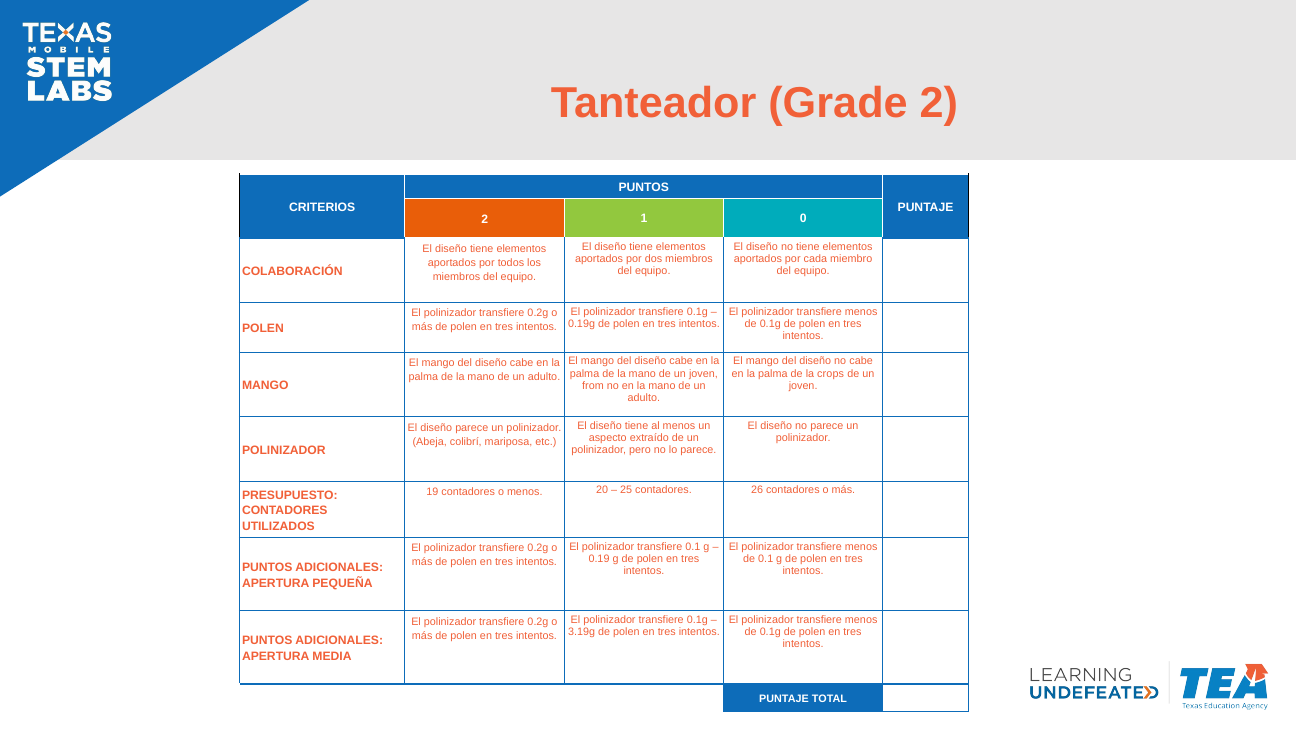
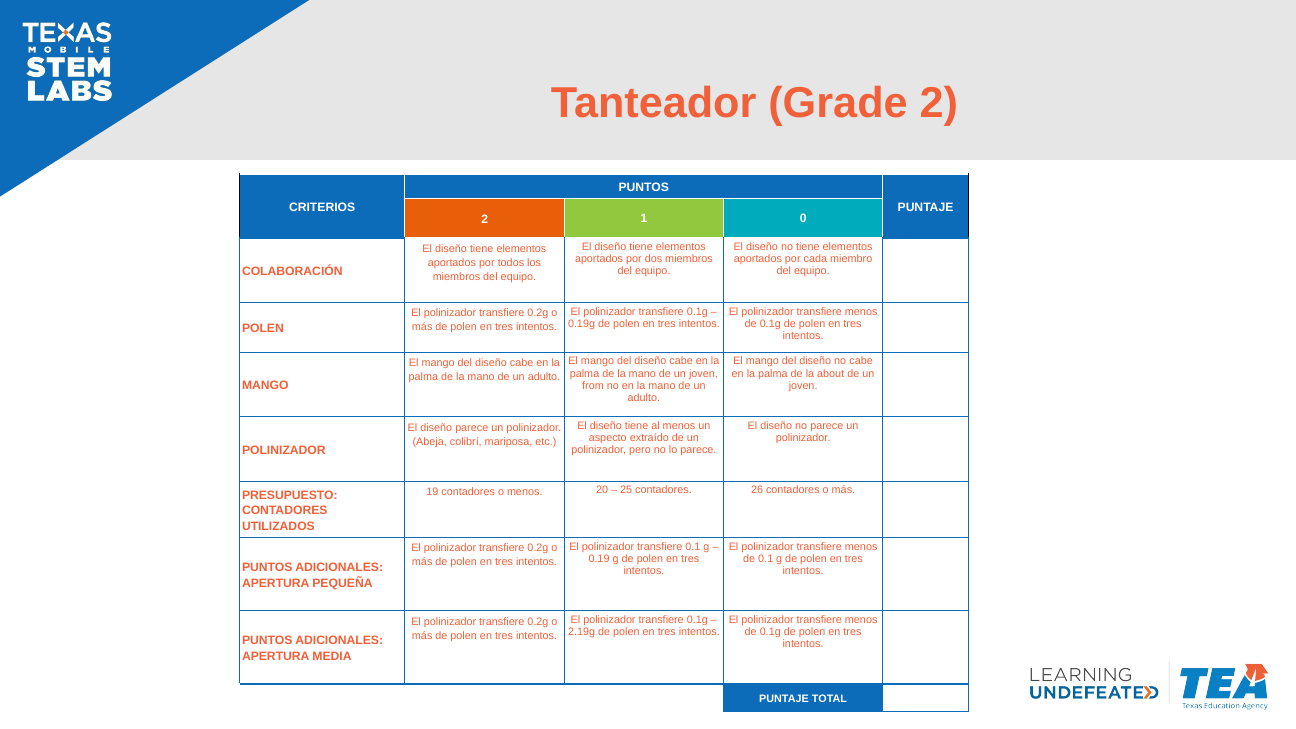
crops: crops -> about (831, 373)
3.19g: 3.19g -> 2.19g (582, 632)
